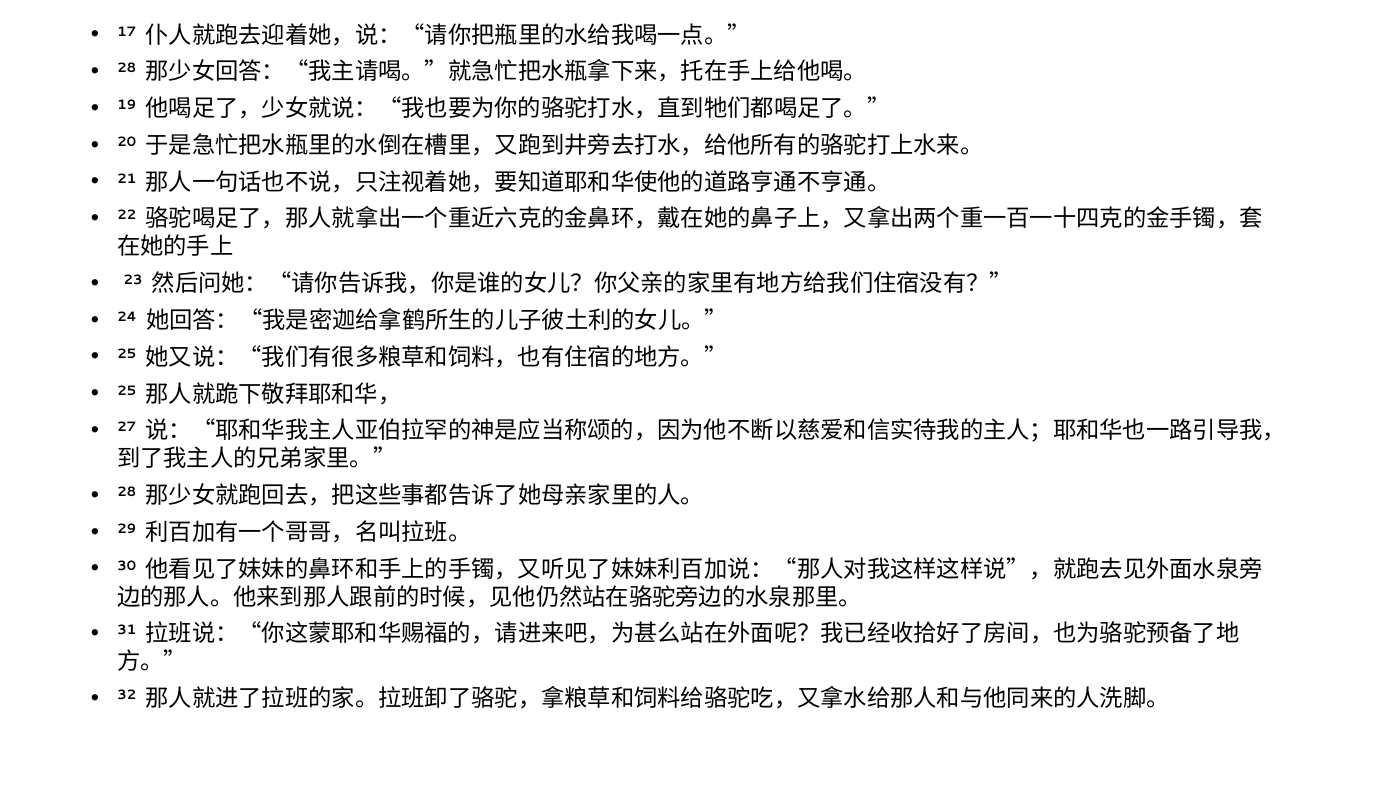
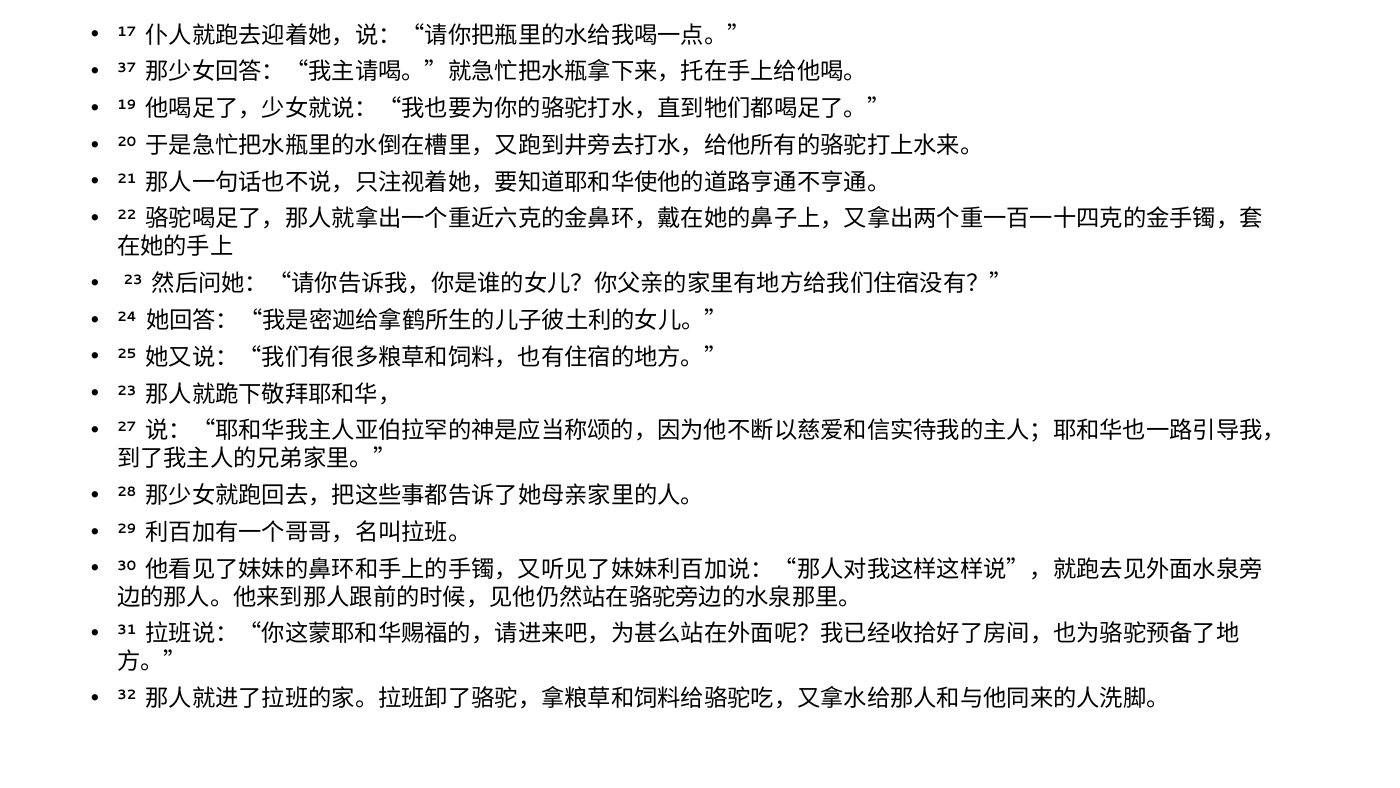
28: 28 -> 37 (127, 68)
25: 25 -> 23 (127, 390)
